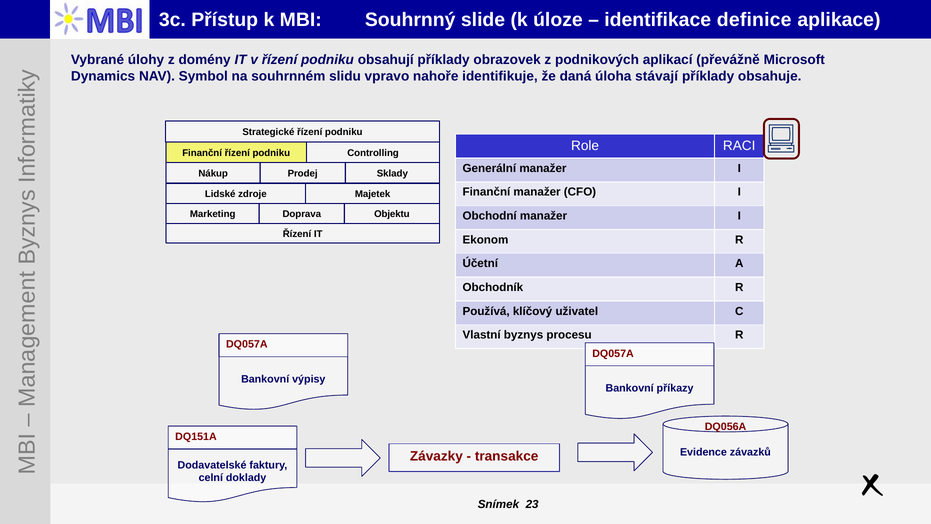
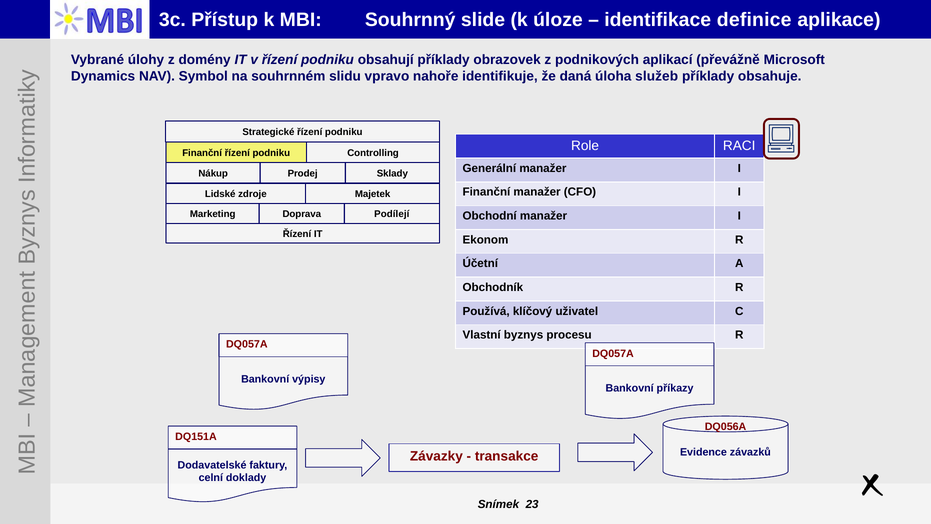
stávají: stávají -> služeb (657, 76)
Objektu: Objektu -> Podílejí (392, 214)
